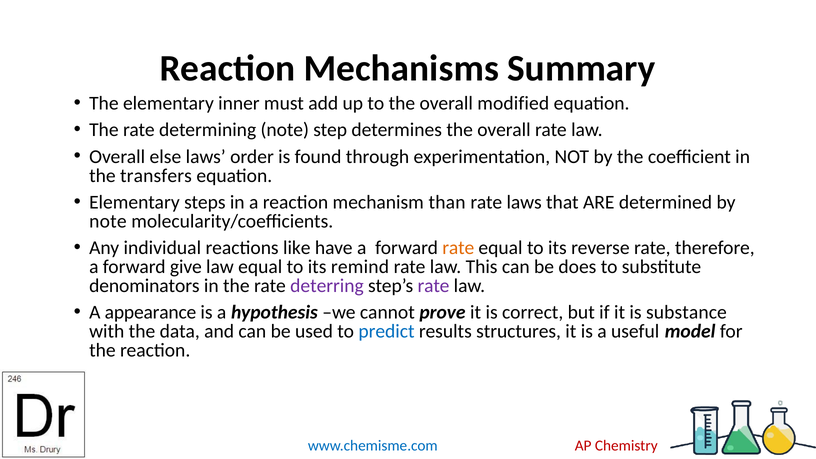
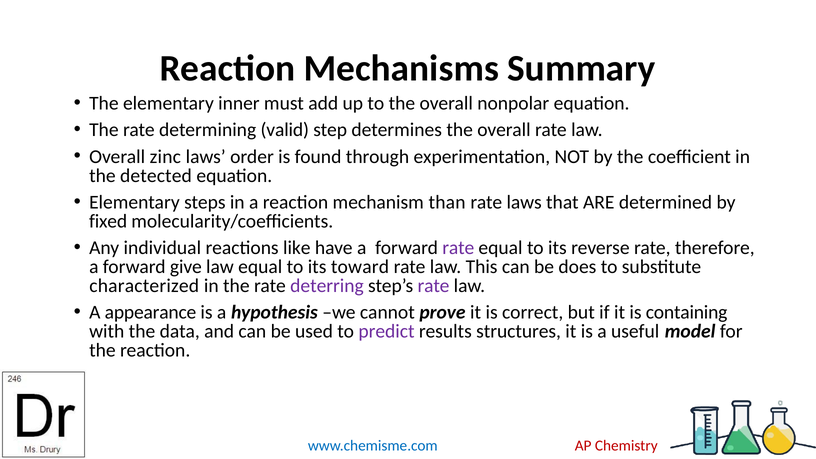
modified: modified -> nonpolar (513, 103)
determining note: note -> valid (285, 130)
else: else -> zinc (165, 157)
transfers: transfers -> detected (156, 176)
note: note -> fixed (108, 221)
rate colour: orange -> purple (458, 248)
remind: remind -> toward (360, 267)
denominators: denominators -> characterized (144, 286)
substance: substance -> containing (687, 312)
predict colour: blue -> purple (386, 331)
